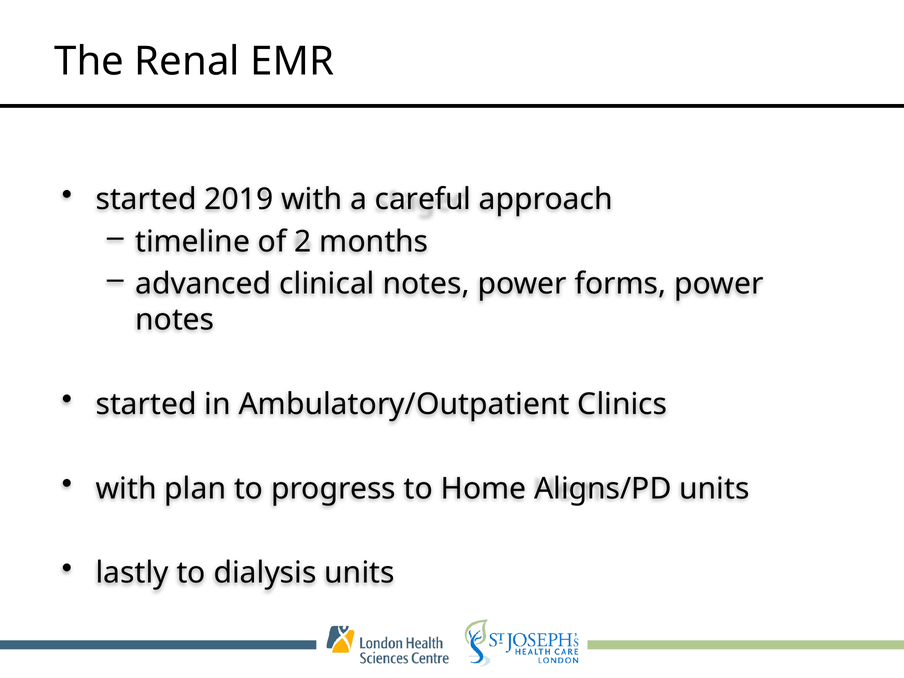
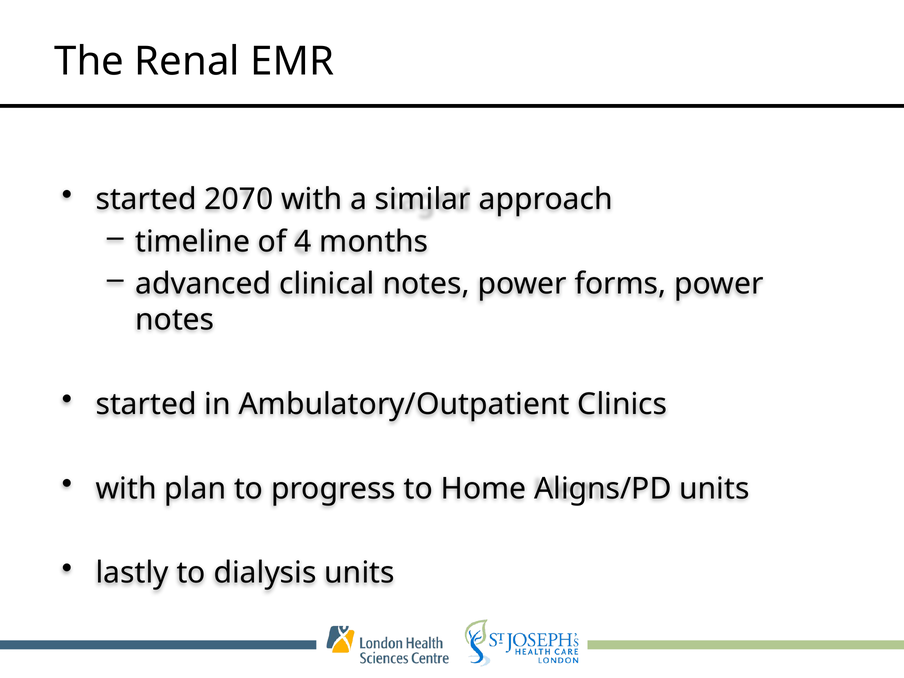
2019: 2019 -> 2070 (239, 199)
careful: careful -> similar (423, 199)
2: 2 -> 4 (303, 242)
